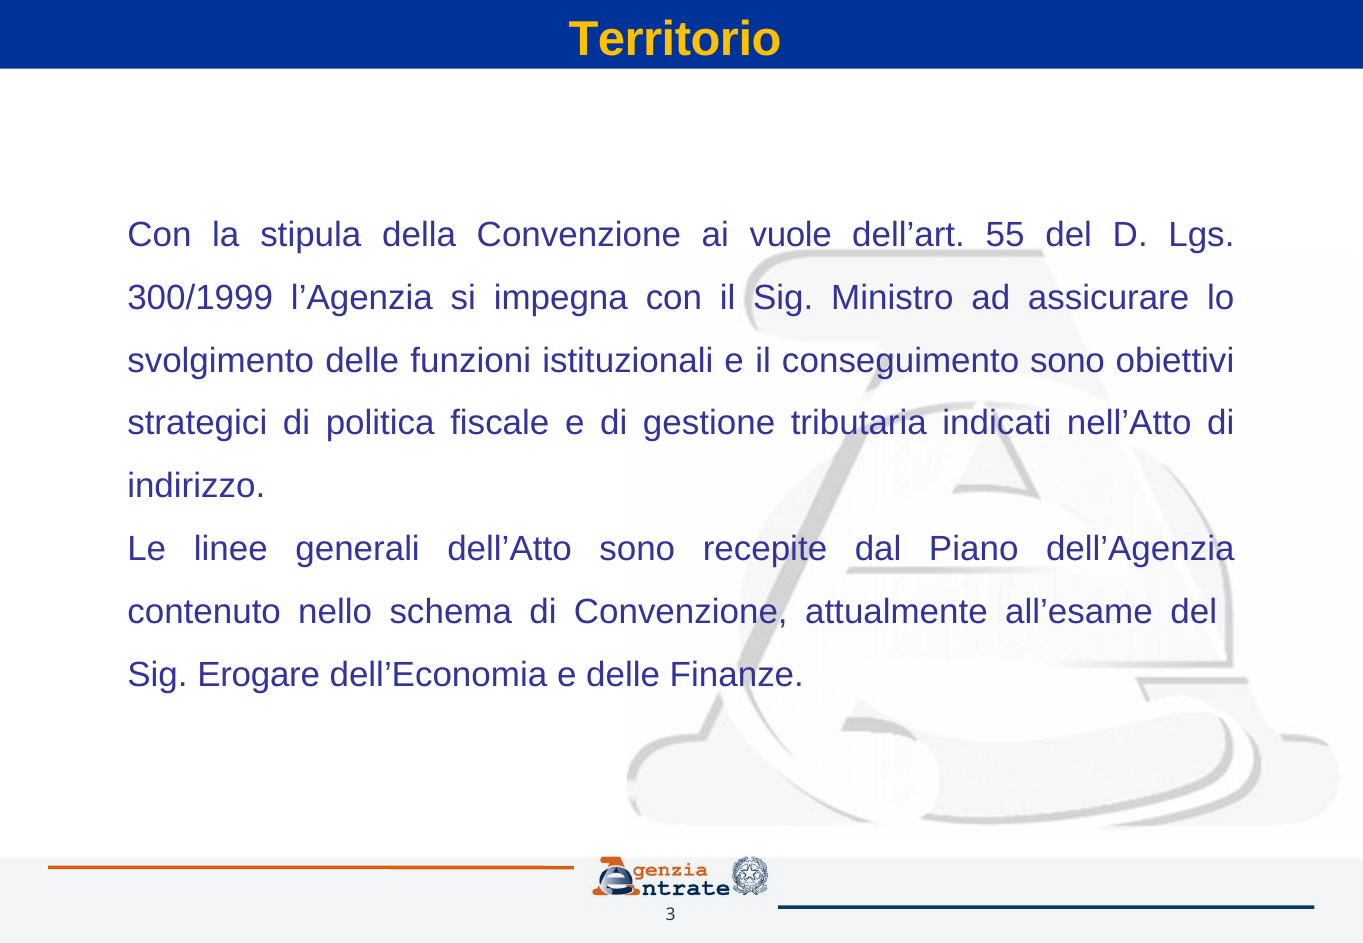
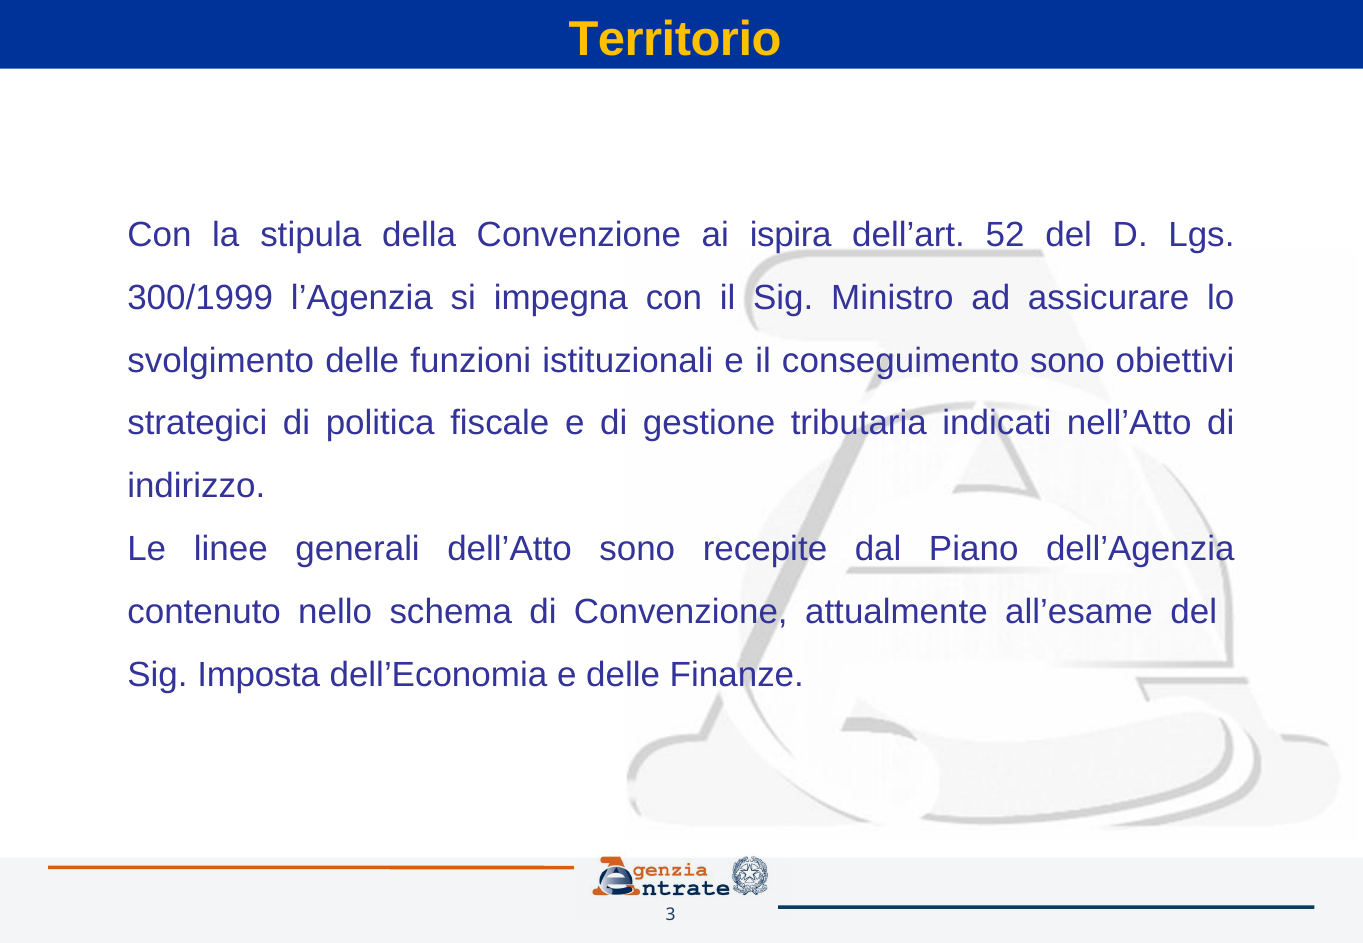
vuole: vuole -> ispira (791, 235)
55: 55 -> 52 (1005, 235)
Erogare: Erogare -> Imposta (259, 675)
